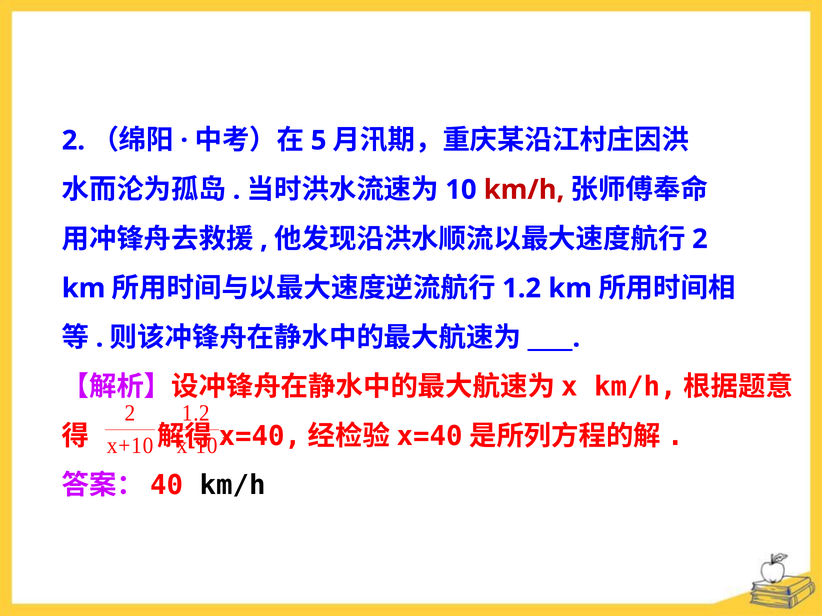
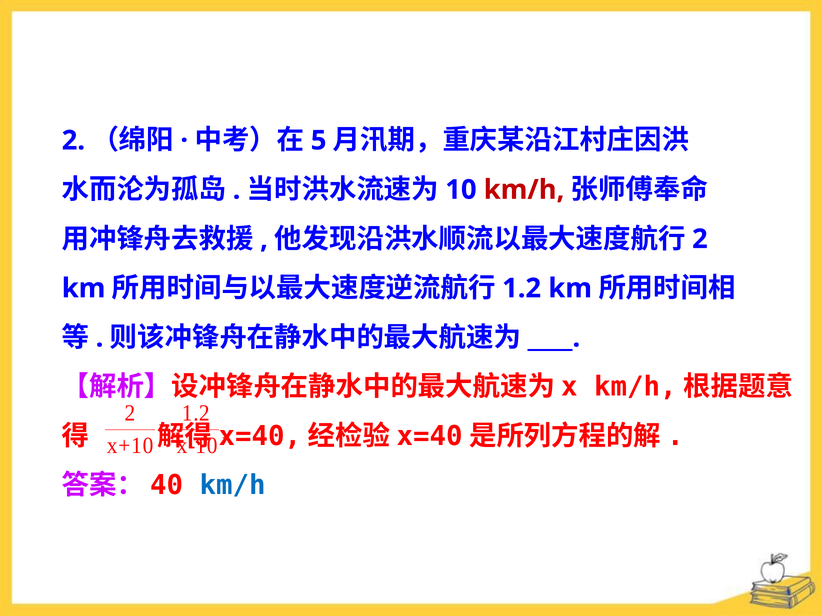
km/h colour: black -> blue (233, 486)
